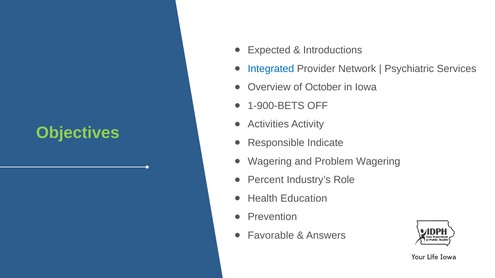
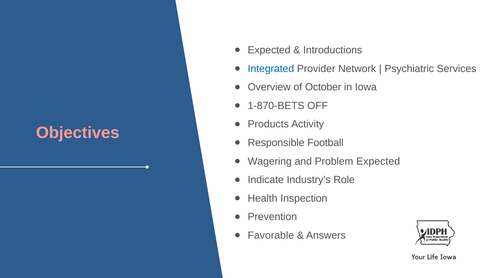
1-900-BETS: 1-900-BETS -> 1-870-BETS (276, 106)
Activities: Activities -> Products (268, 124)
Objectives colour: light green -> pink (78, 133)
Indicate: Indicate -> Football (325, 143)
Problem Wagering: Wagering -> Expected (378, 162)
Percent: Percent -> Indicate (266, 180)
Education: Education -> Inspection (304, 199)
